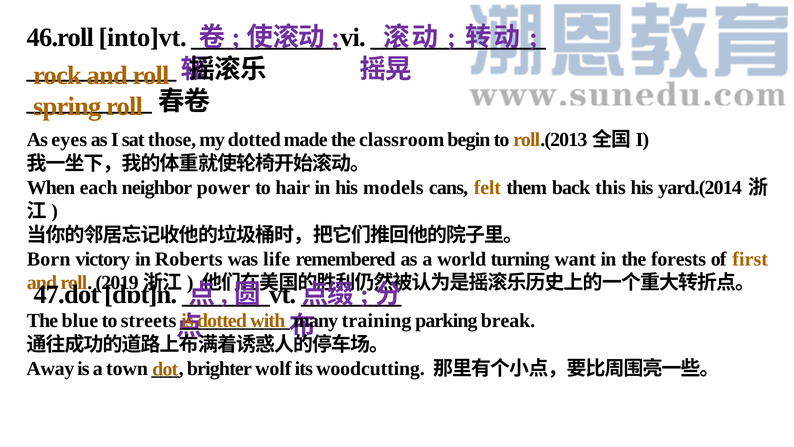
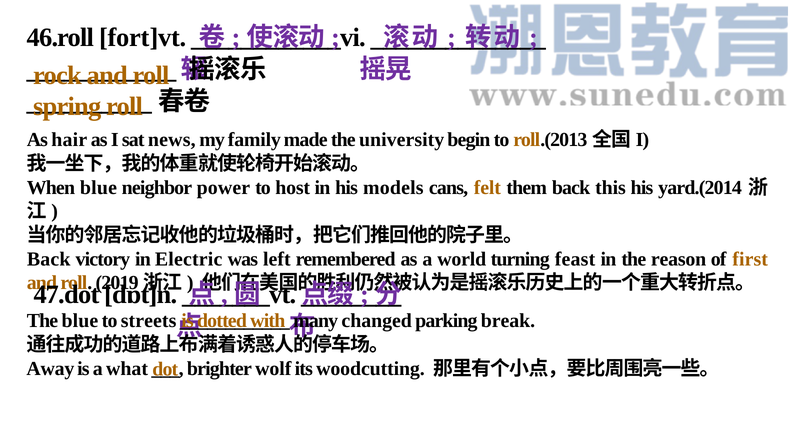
into]vt: into]vt -> fort]vt (143, 38)
eyes: eyes -> hair (69, 140)
those: those -> news (172, 140)
my dotted: dotted -> family (254, 140)
classroom: classroom -> university (402, 140)
When each: each -> blue (98, 187)
hair: hair -> host (293, 187)
Born: Born -> Back (49, 259)
Roberts: Roberts -> Electric (189, 259)
life: life -> left (277, 259)
want: want -> feast (575, 259)
forests: forests -> reason (679, 259)
training: training -> changed (377, 321)
town: town -> what (127, 368)
